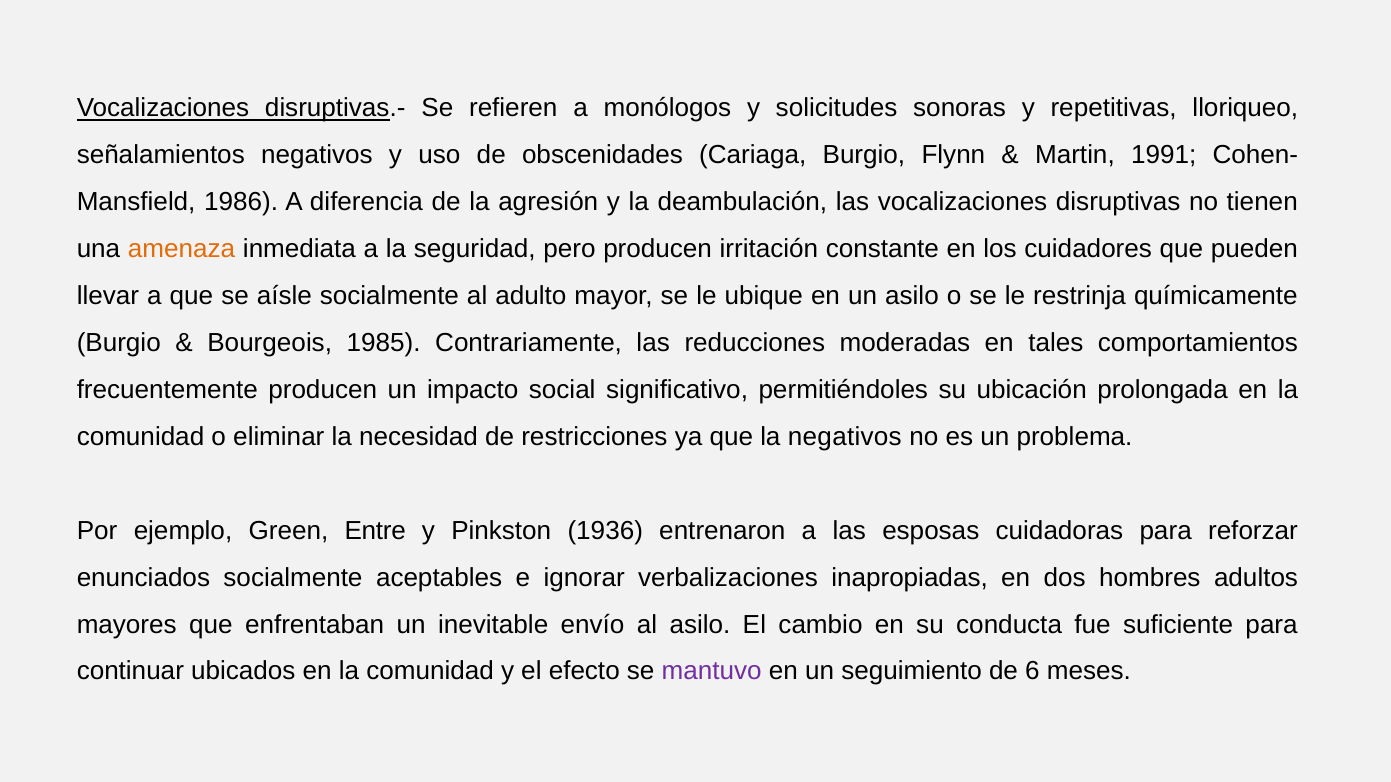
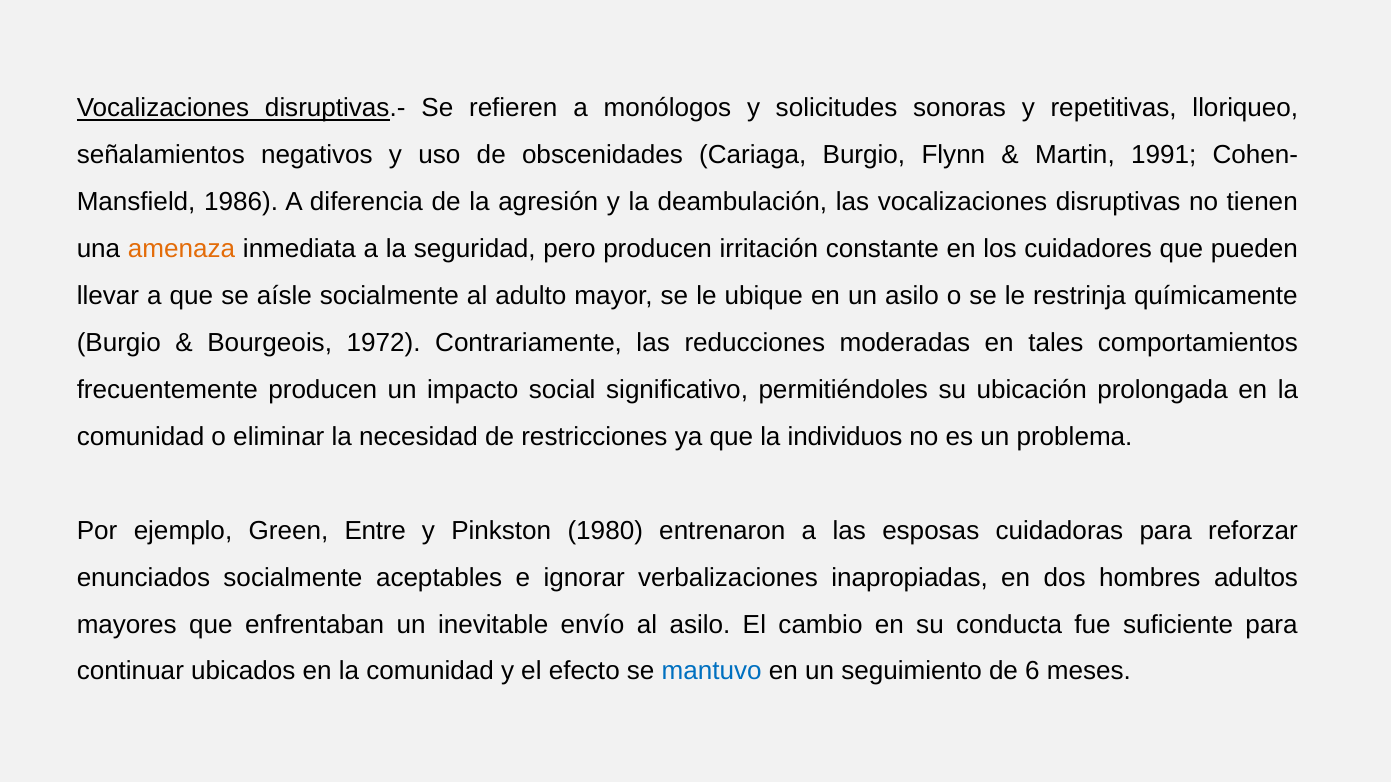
1985: 1985 -> 1972 (384, 343)
la negativos: negativos -> individuos (845, 437)
1936: 1936 -> 1980 (605, 531)
mantuvo colour: purple -> blue (712, 672)
